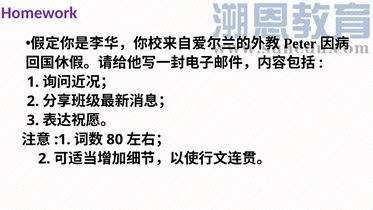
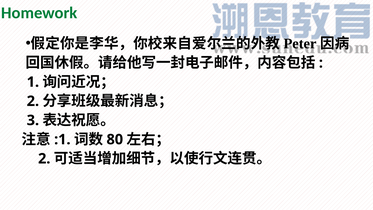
Homework colour: purple -> green (39, 13)
